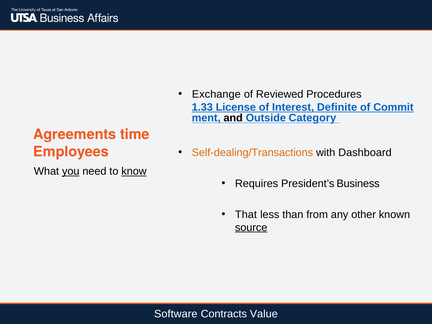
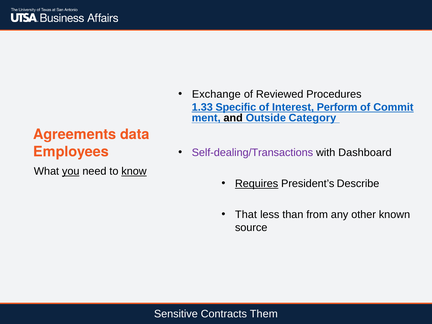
License: License -> Specific (236, 107)
Definite: Definite -> Perform (337, 107)
time: time -> data (135, 135)
Self-dealing/Transactions colour: orange -> purple (252, 153)
Requires underline: none -> present (257, 184)
Business: Business -> Describe (358, 184)
source underline: present -> none (251, 227)
Software: Software -> Sensitive (176, 314)
Value: Value -> Them (264, 314)
